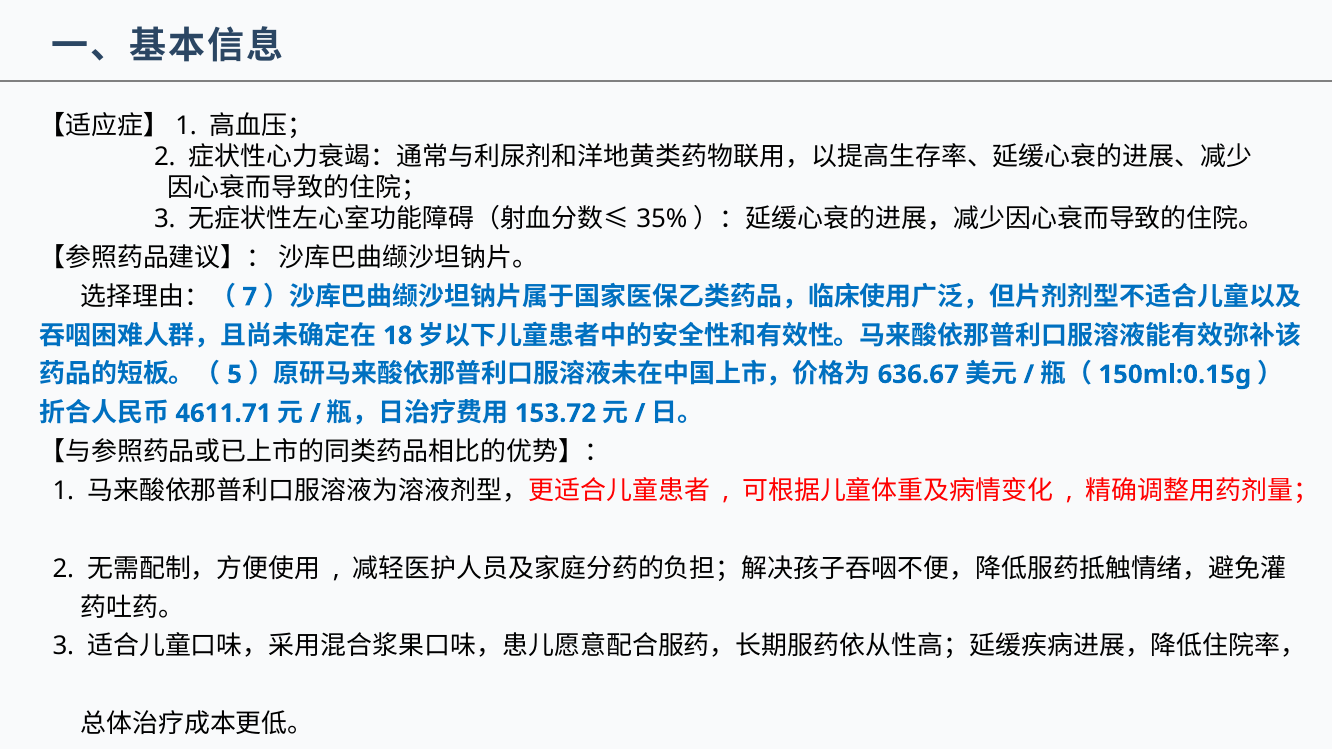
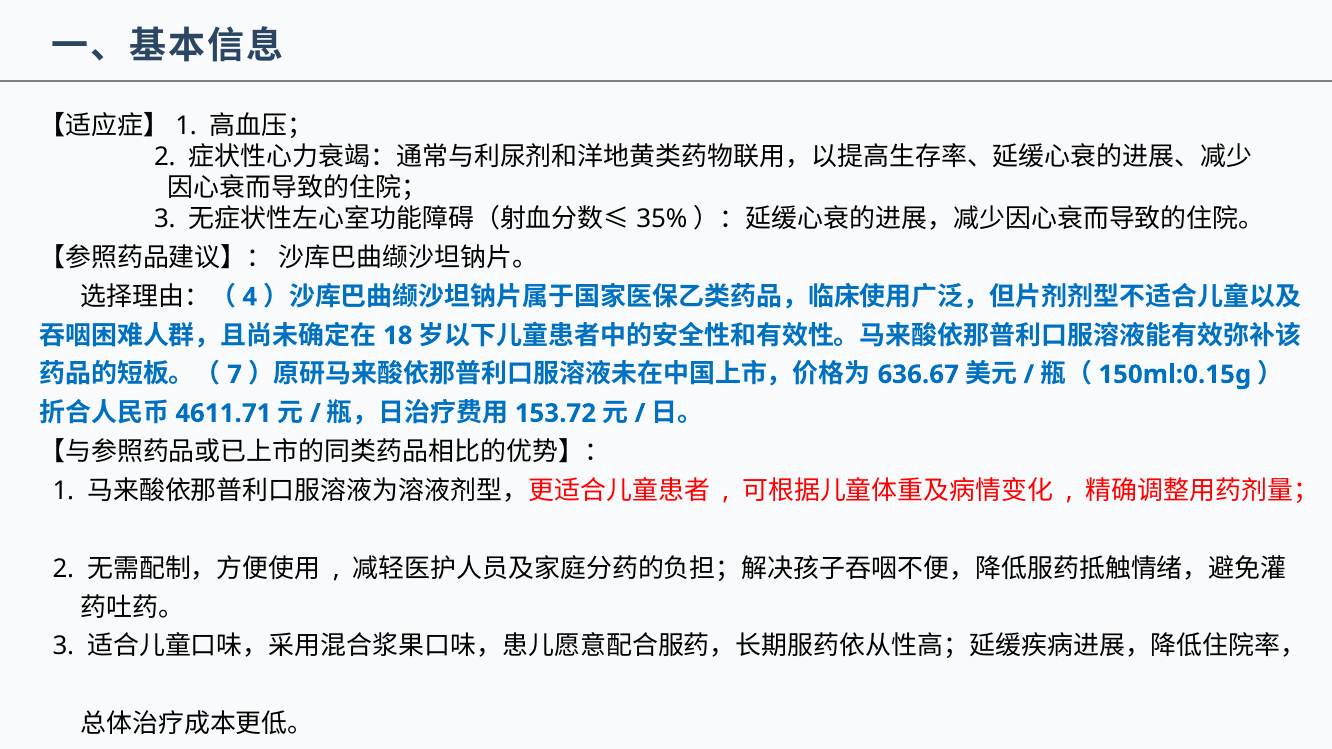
7: 7 -> 4 (250, 297)
5: 5 -> 7 (235, 375)
